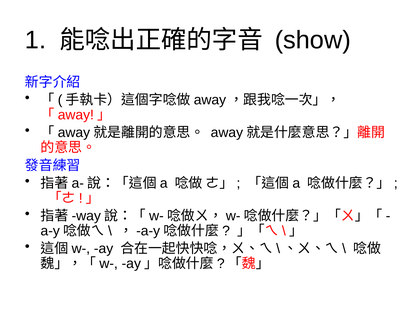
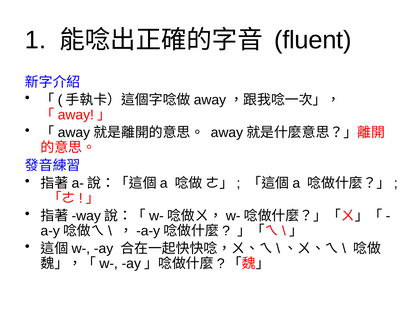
show: show -> fluent (313, 40)
